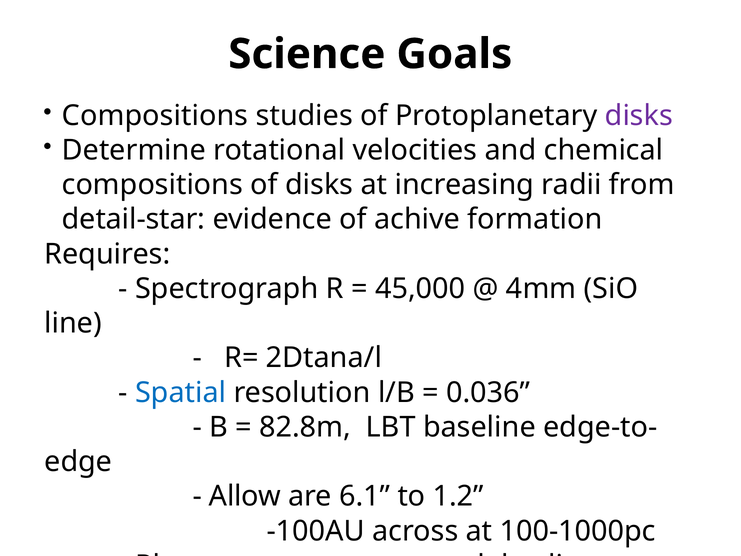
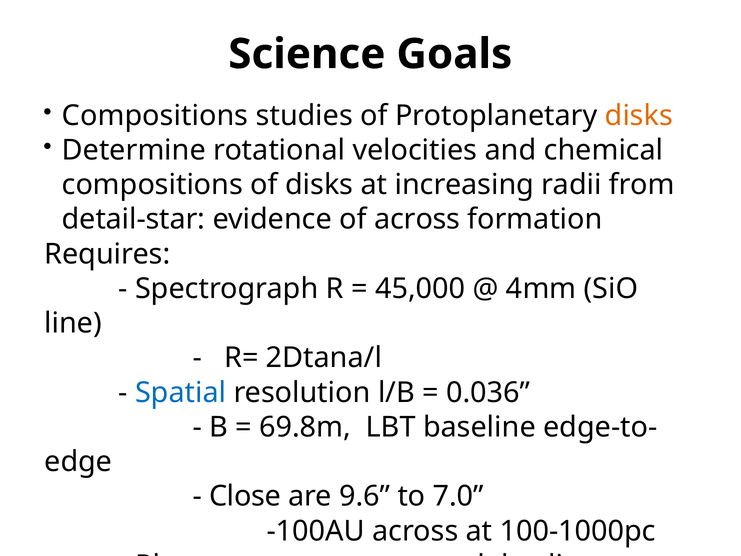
disks colour: purple -> orange (639, 116)
of achive: achive -> across (417, 219)
82.8m: 82.8m -> 69.8m (305, 427)
Allow: Allow -> Close (245, 496)
6.1: 6.1 -> 9.6 (365, 496)
1.2: 1.2 -> 7.0 (458, 496)
